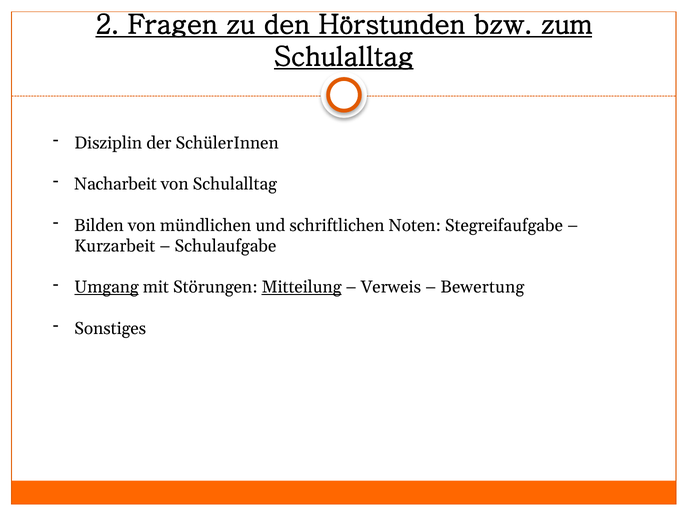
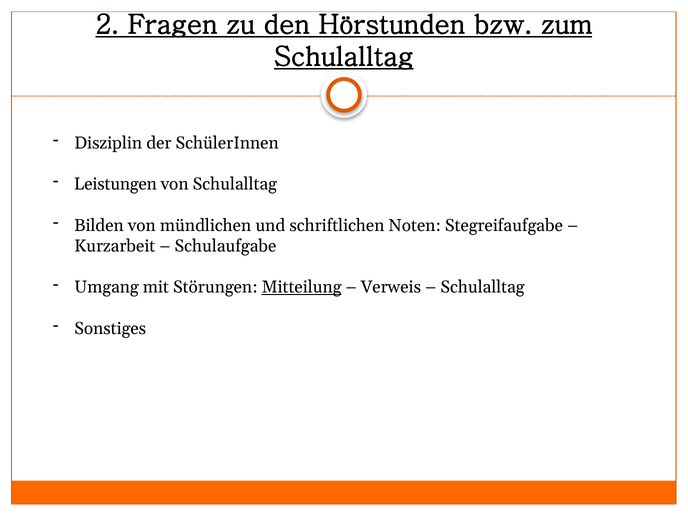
Nacharbeit: Nacharbeit -> Leistungen (115, 184)
Umgang underline: present -> none (106, 287)
Bewertung: Bewertung -> Schulalltag (483, 287)
